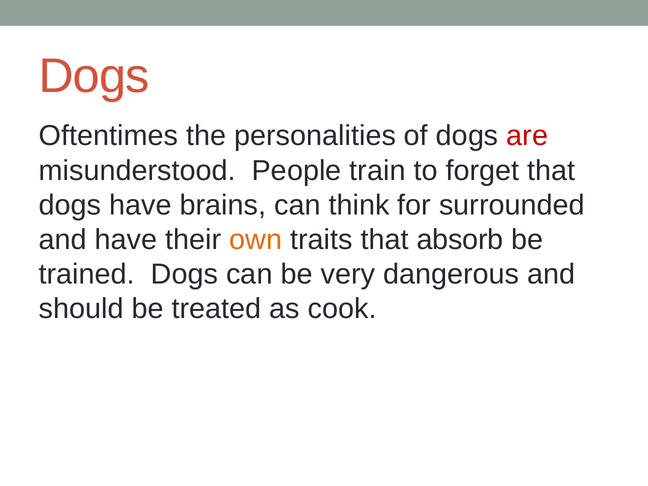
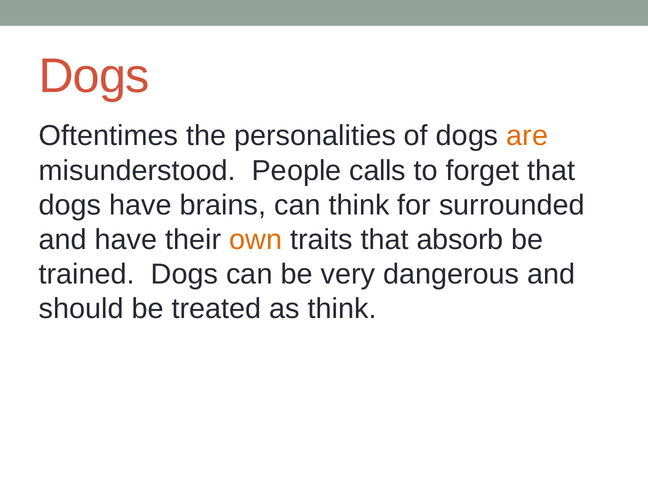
are colour: red -> orange (527, 136)
train: train -> calls (378, 171)
as cook: cook -> think (342, 309)
